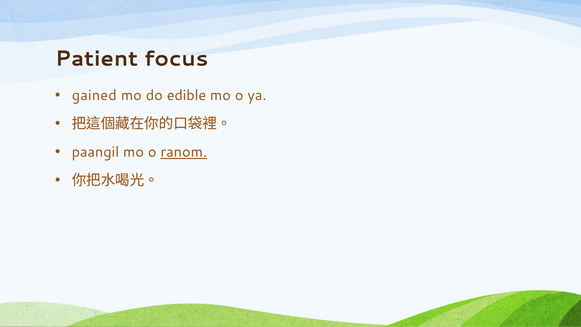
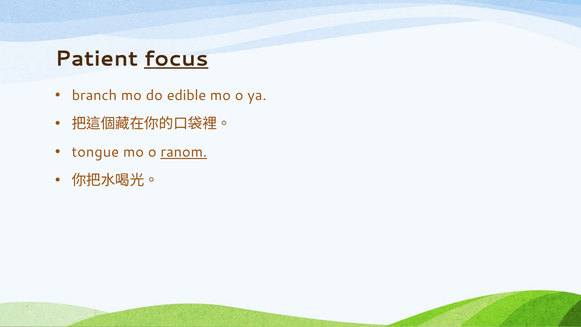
focus underline: none -> present (176, 59)
gained: gained -> branch (94, 95)
paangil: paangil -> tongue (95, 152)
